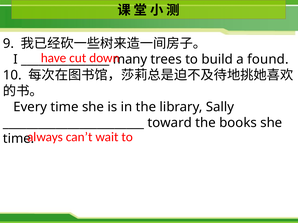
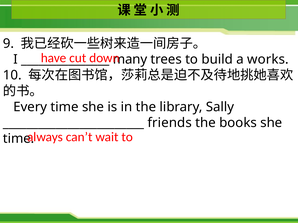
found: found -> works (268, 59)
toward: toward -> friends (170, 123)
